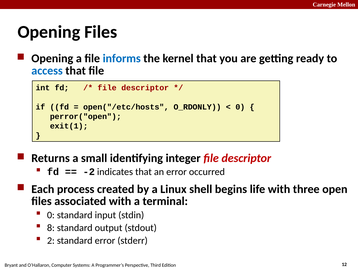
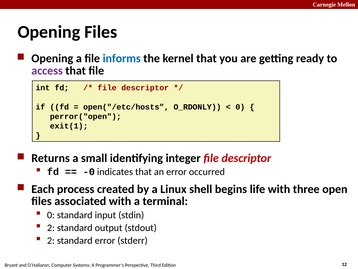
access colour: blue -> purple (47, 71)
-2: -2 -> -0 (89, 172)
8: 8 -> 2 (51, 227)
